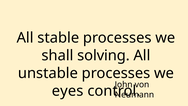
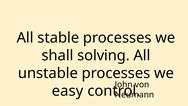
eyes: eyes -> easy (68, 91)
